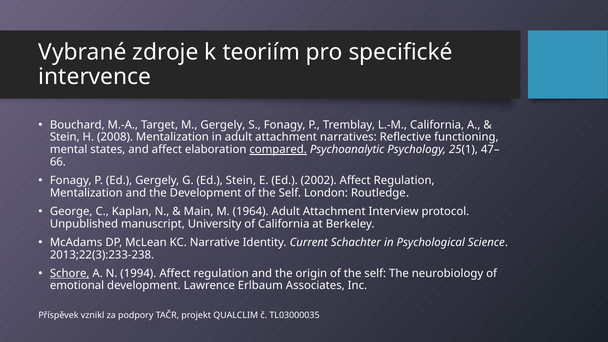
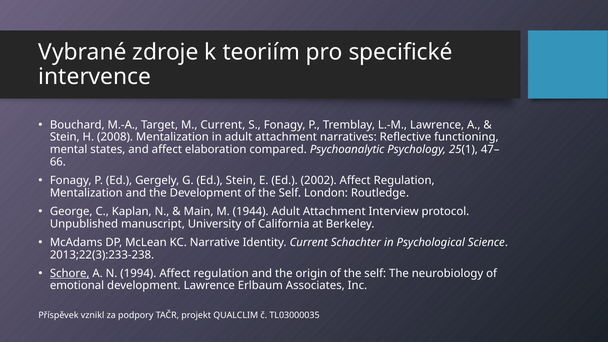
M Gergely: Gergely -> Current (223, 125)
L.-M California: California -> Lawrence (437, 125)
compared underline: present -> none (278, 150)
1964: 1964 -> 1944 (251, 211)
